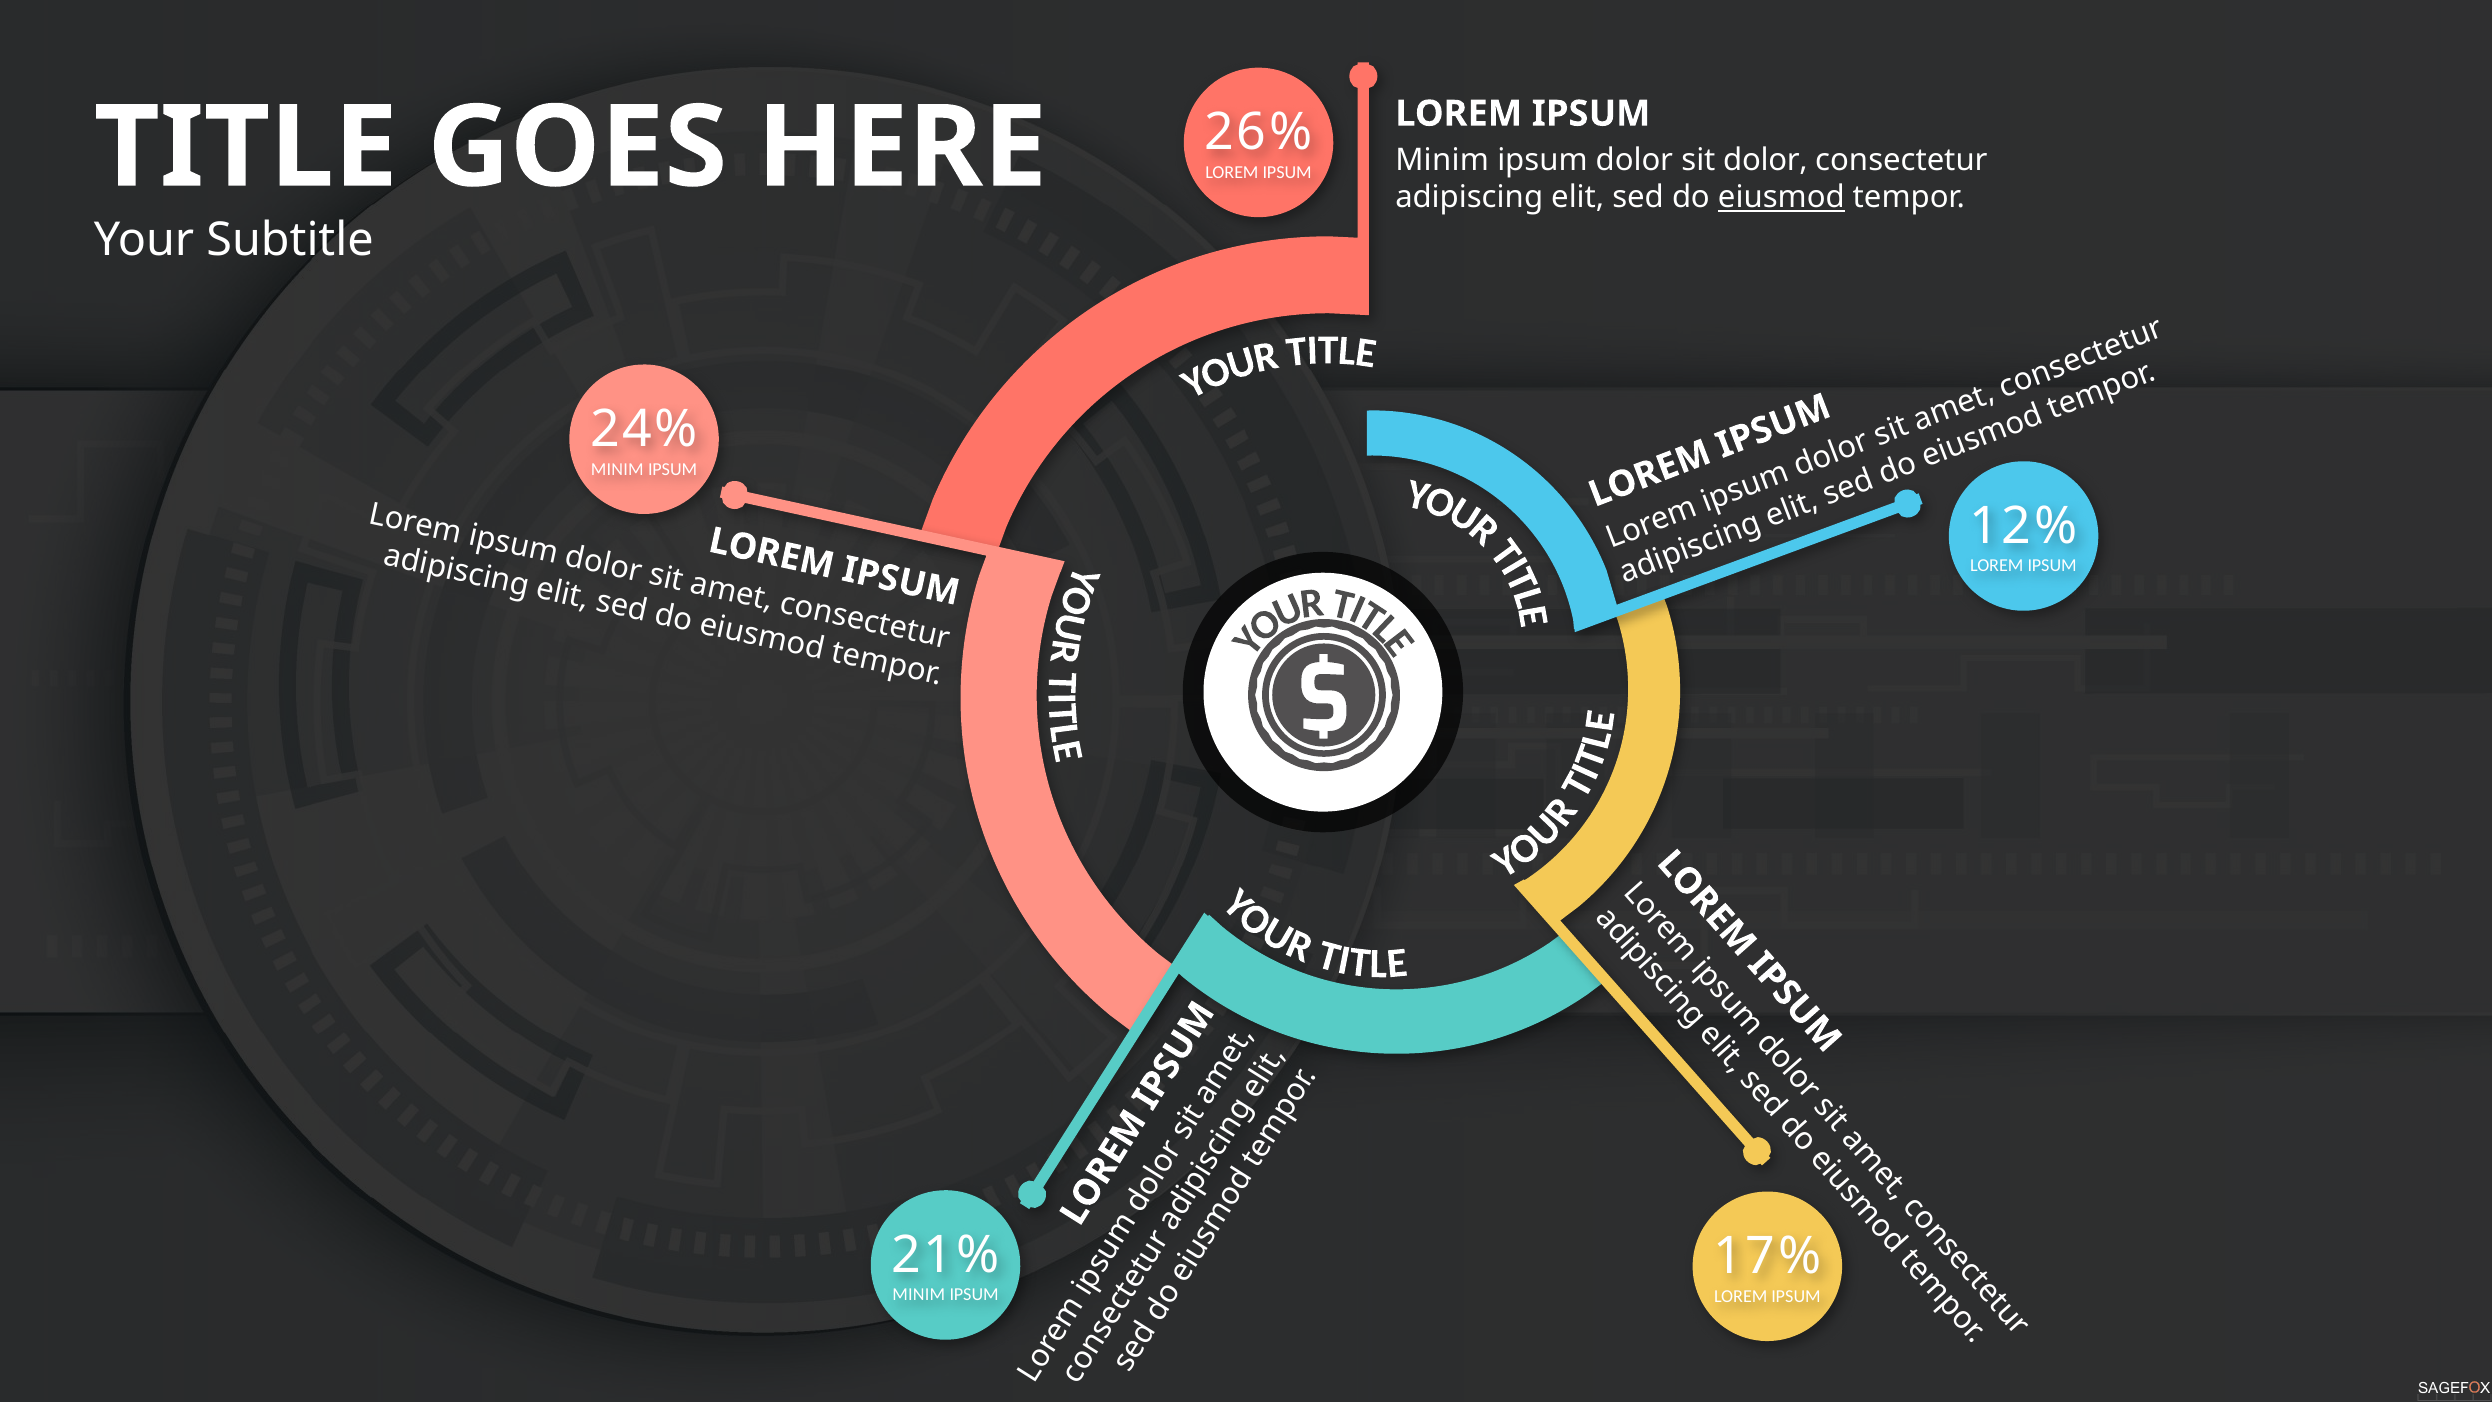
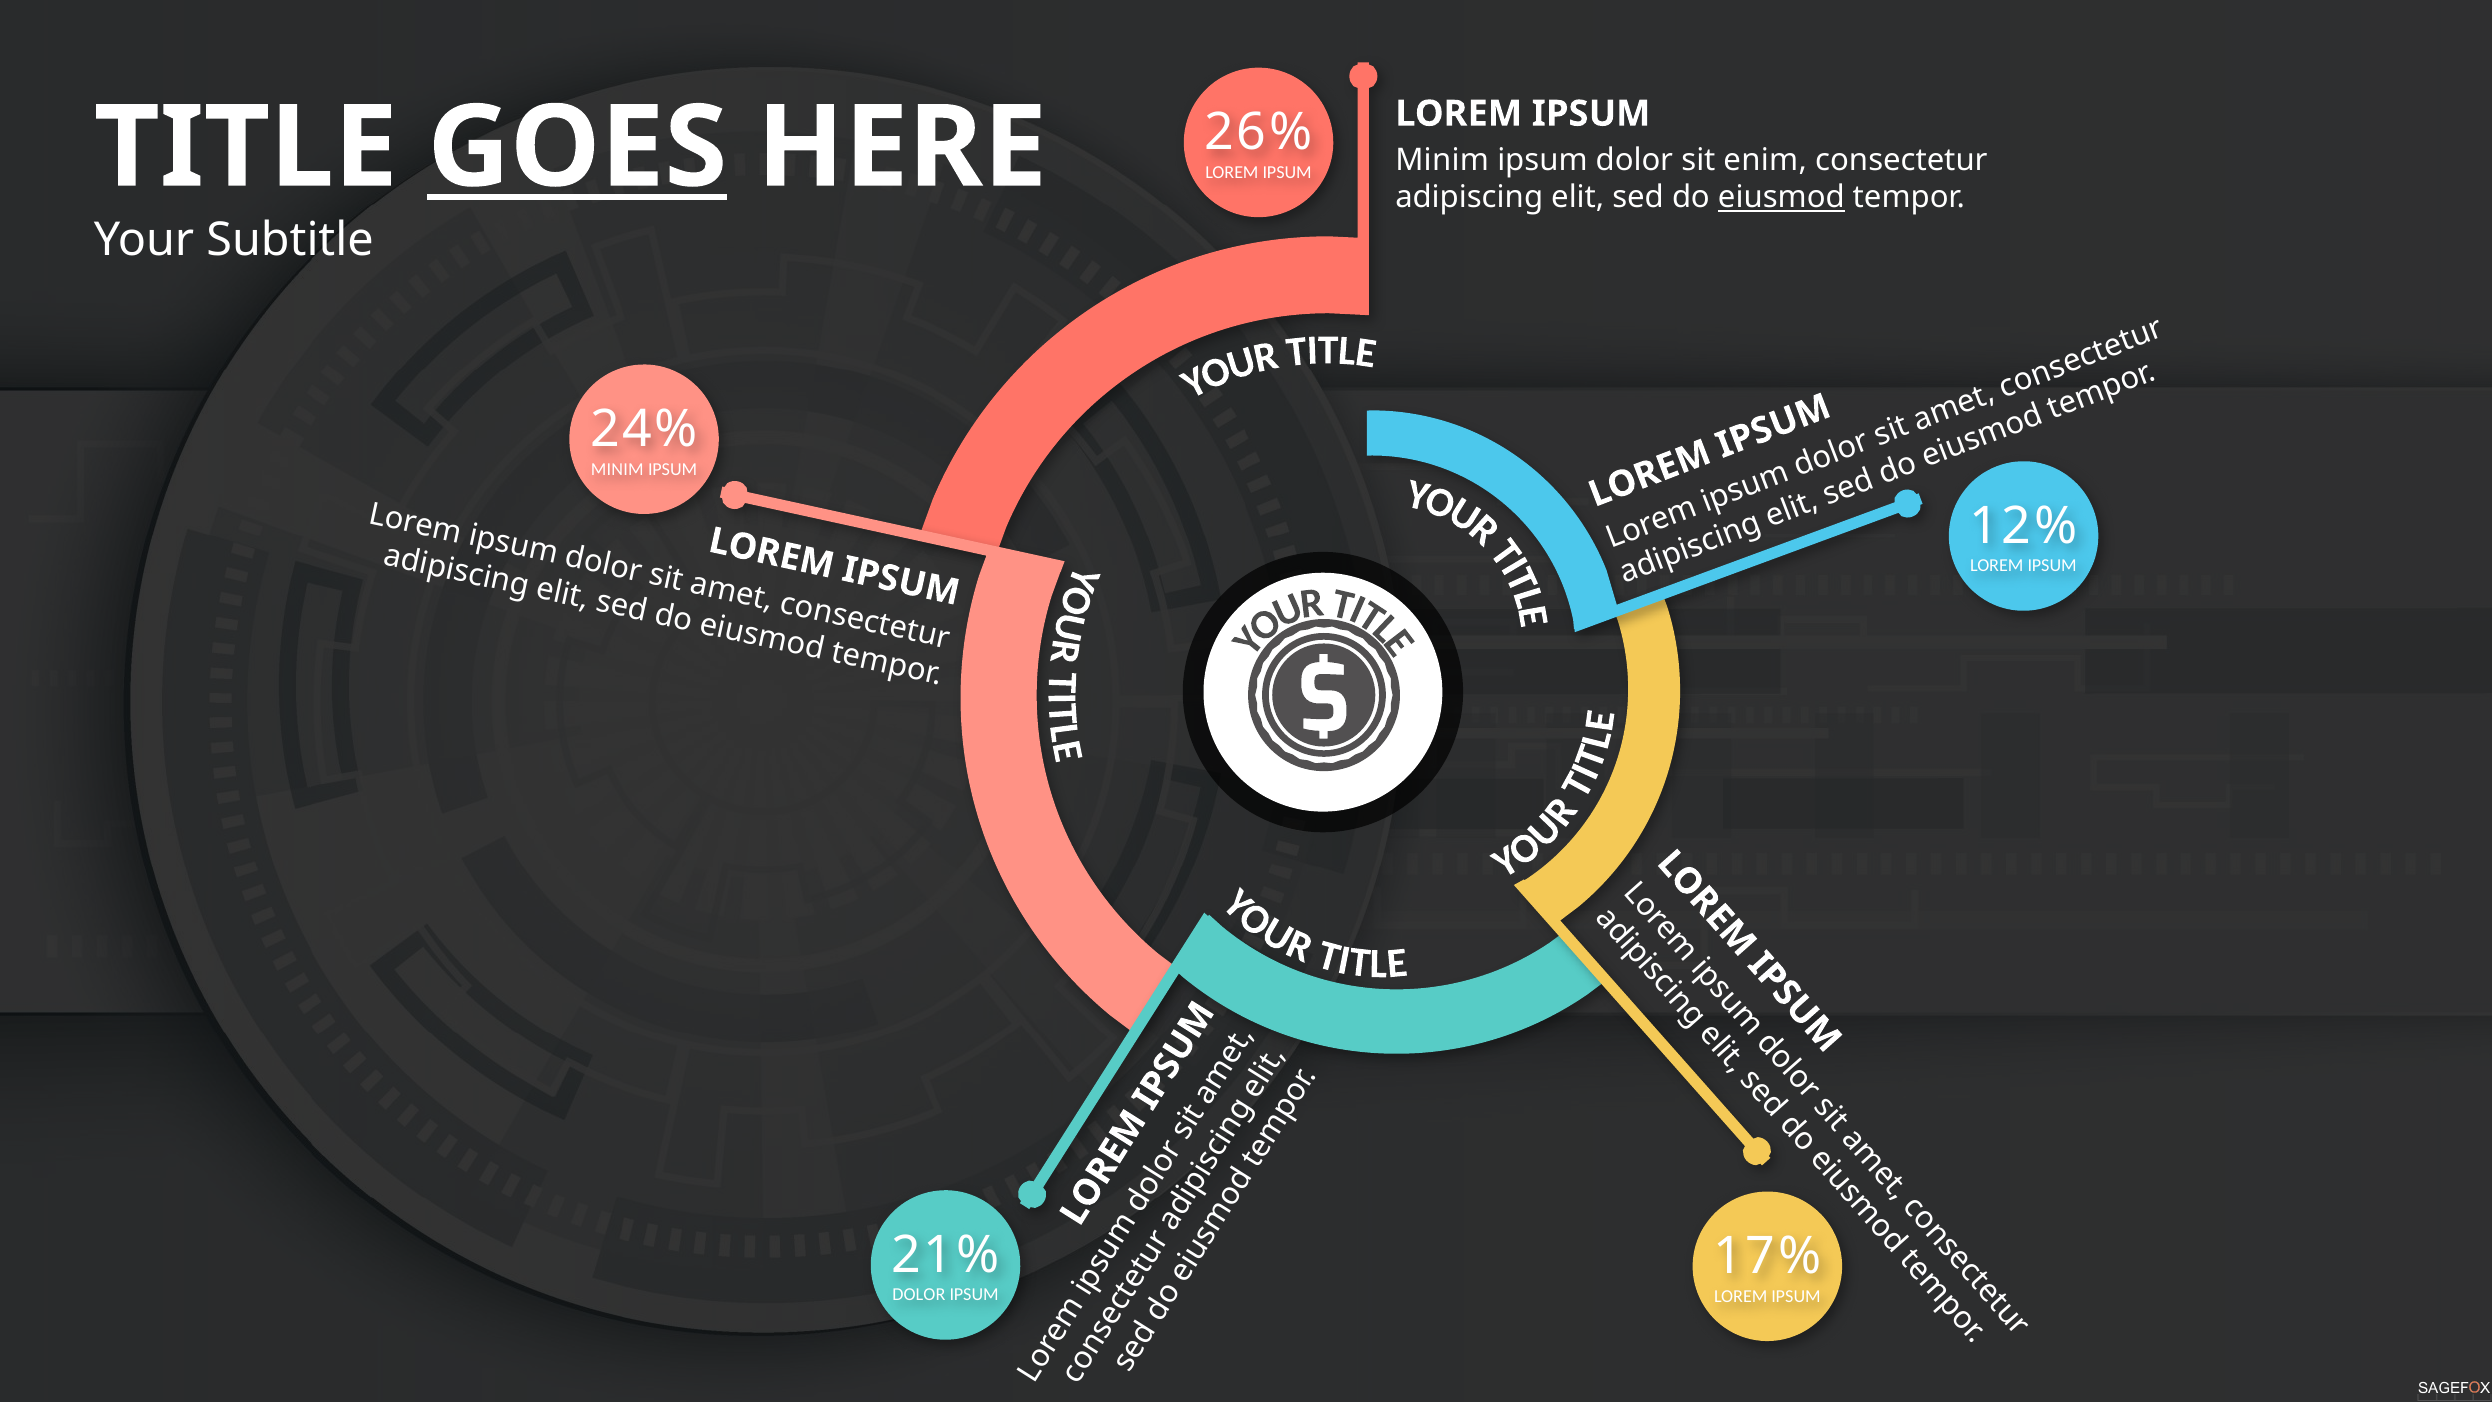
GOES underline: none -> present (577, 148)
sit dolor: dolor -> enim (1765, 160)
MINIM: MINIM -> DOLOR (919, 1295)
